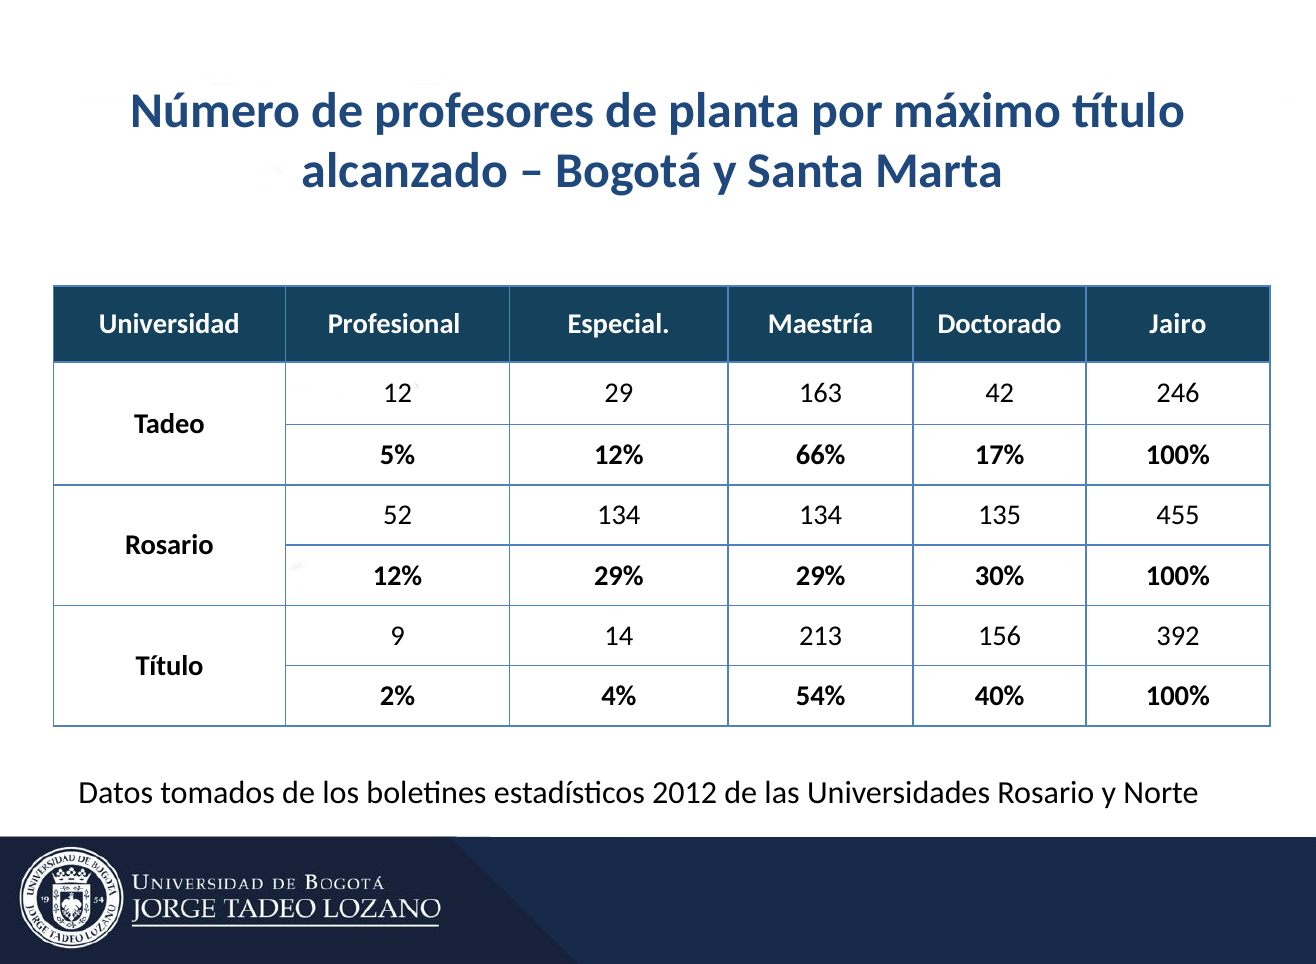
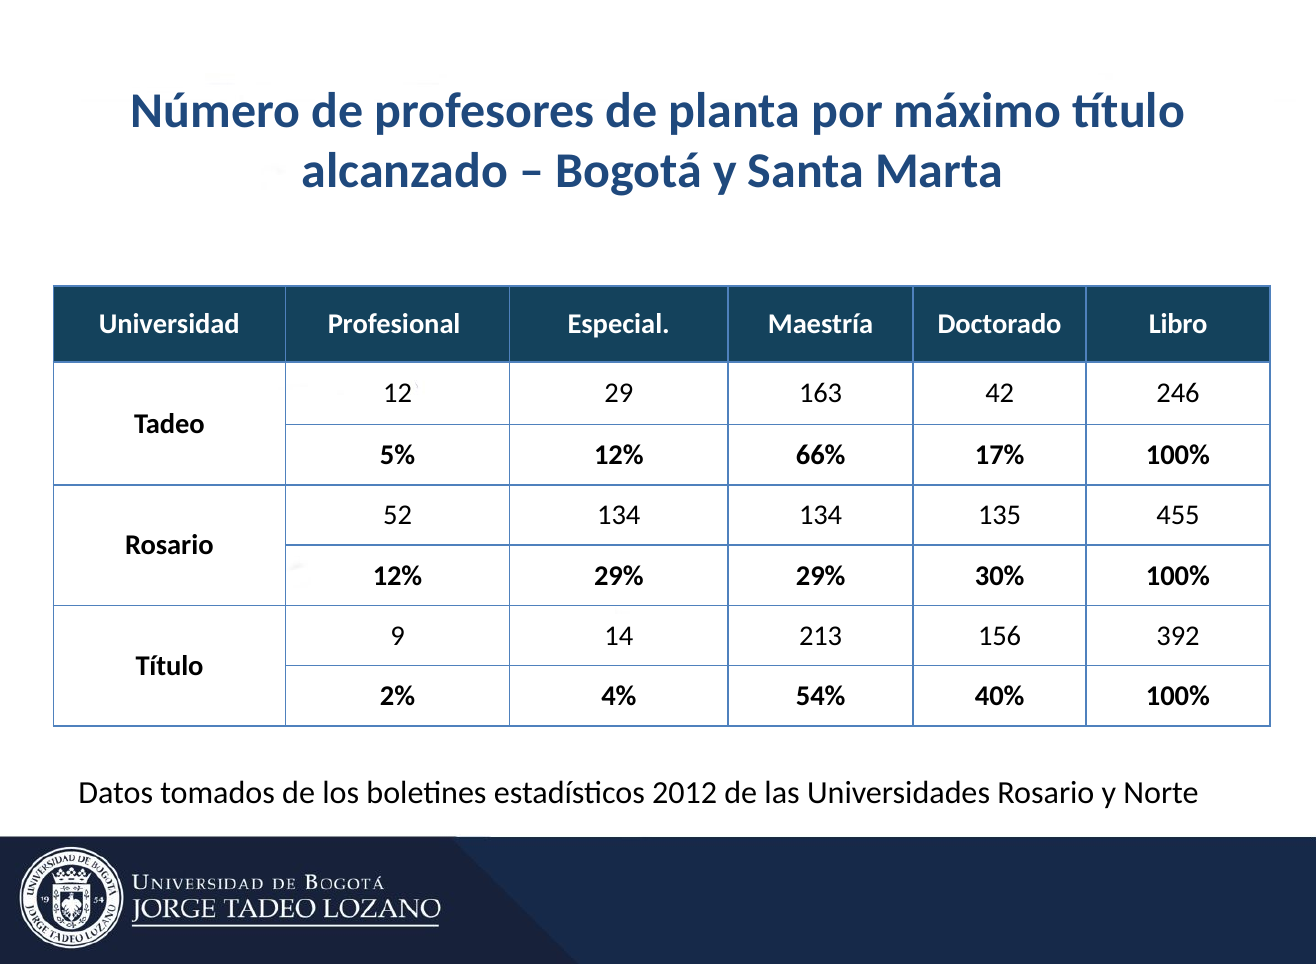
Jairo: Jairo -> Libro (1178, 324)
